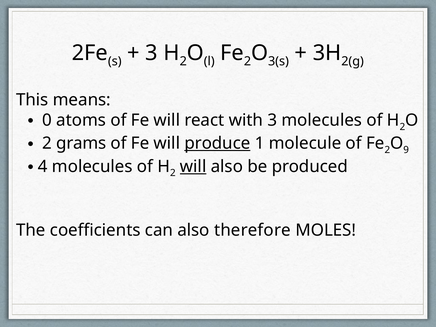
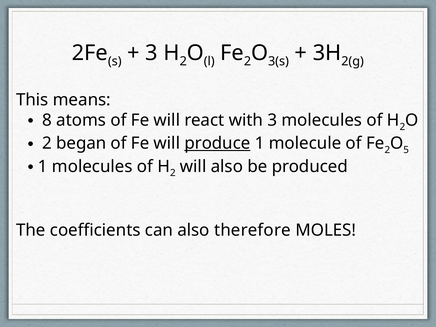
0: 0 -> 8 (47, 120)
grams: grams -> began (81, 143)
9: 9 -> 5 (406, 150)
4: 4 -> 1 (43, 166)
will underline: present -> none (193, 166)
